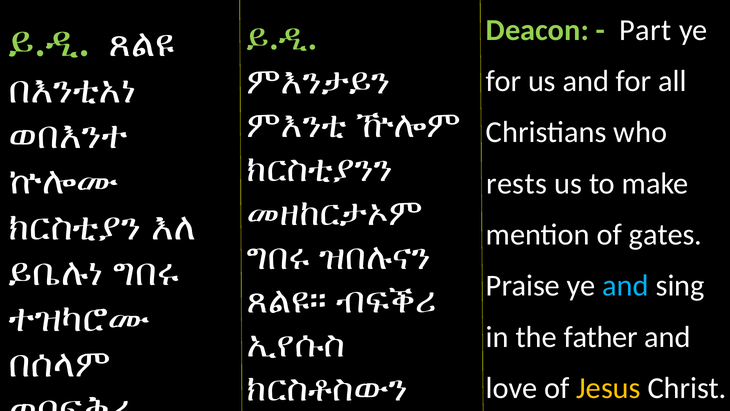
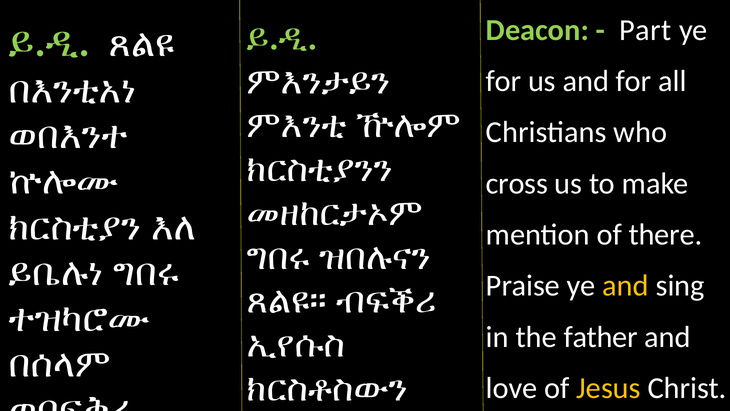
rests: rests -> cross (517, 183)
gates: gates -> there (666, 234)
and colour: light blue -> yellow (626, 286)
